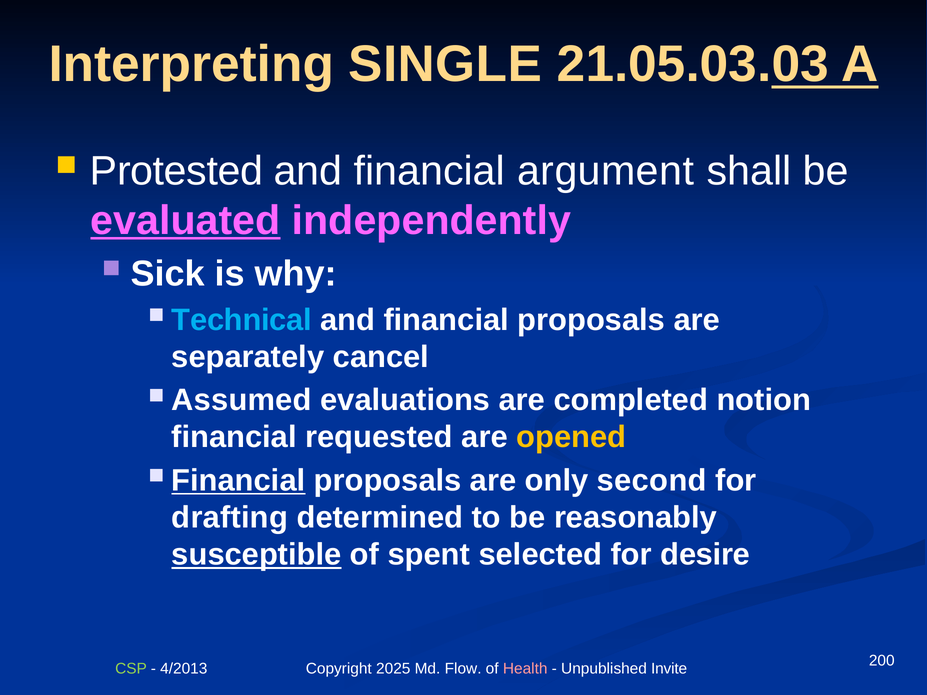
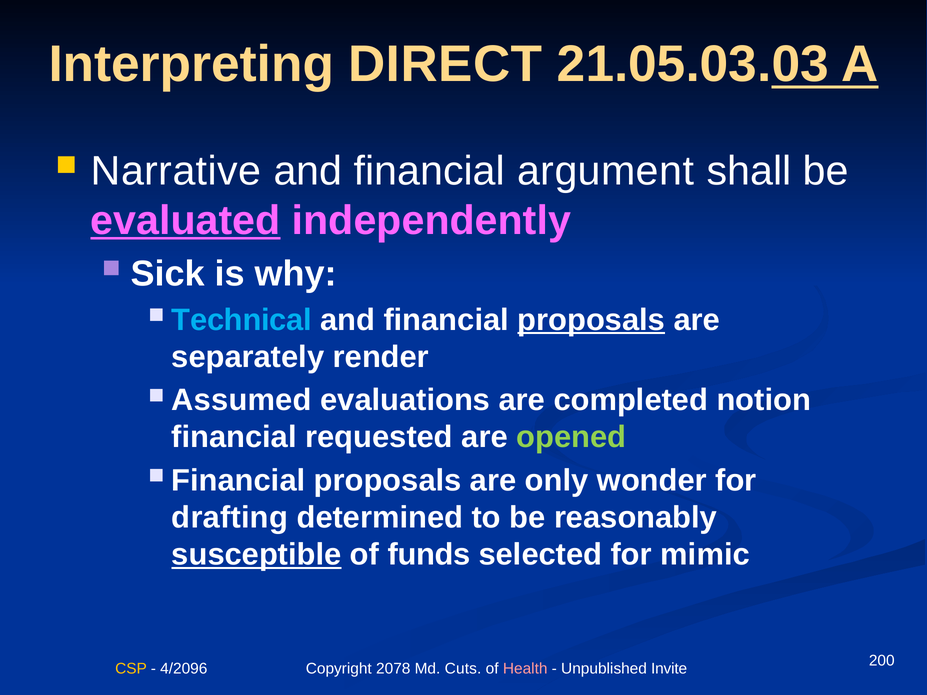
SINGLE: SINGLE -> DIRECT (445, 64)
Protested: Protested -> Narrative (176, 171)
proposals underline: none -> present (591, 320)
cancel: cancel -> render (381, 357)
opened colour: yellow -> light green (571, 437)
Financial underline: present -> none (238, 481)
second: second -> wonder (652, 481)
spent: spent -> funds (429, 555)
desire: desire -> mimic (705, 555)
CSP colour: light green -> yellow (131, 669)
4/2013: 4/2013 -> 4/2096 (184, 669)
2025: 2025 -> 2078 (393, 669)
Flow: Flow -> Cuts (463, 669)
